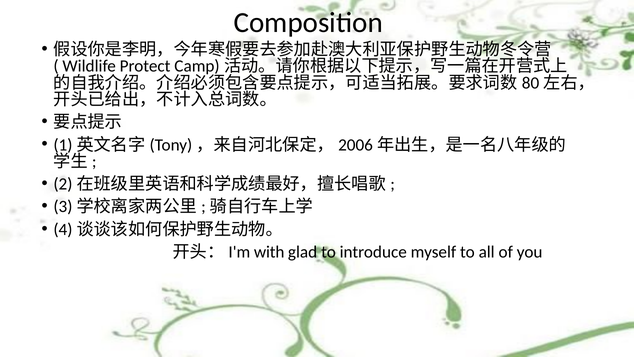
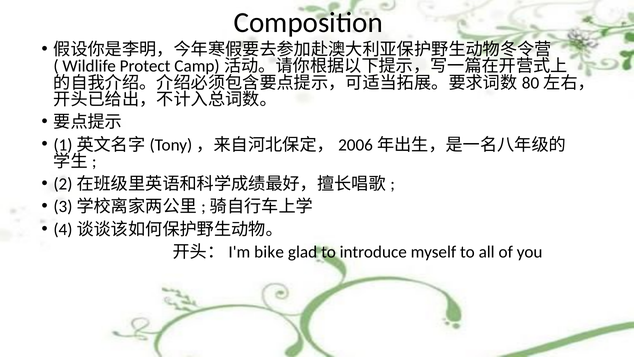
with: with -> bike (269, 252)
